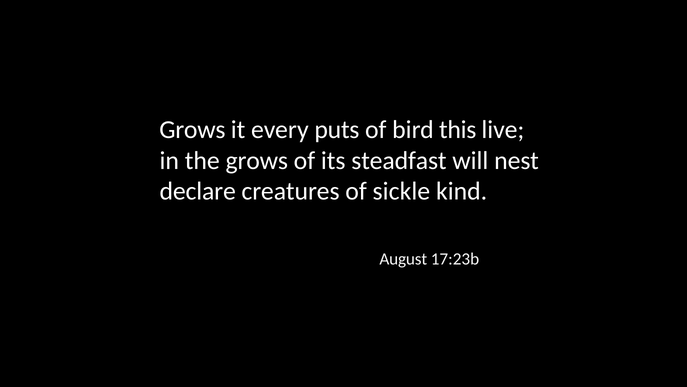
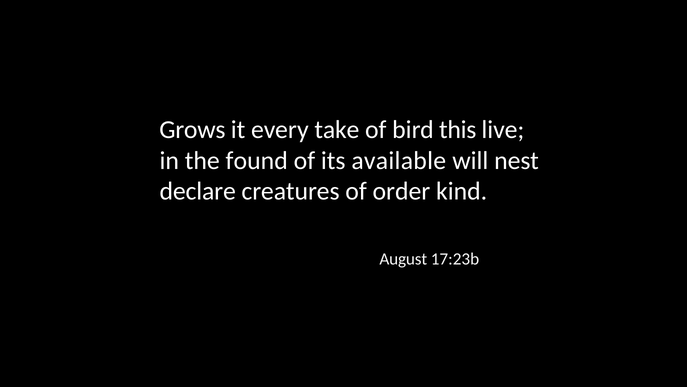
puts: puts -> take (337, 129)
the grows: grows -> found (257, 160)
steadfast: steadfast -> available (399, 160)
sickle: sickle -> order (401, 191)
